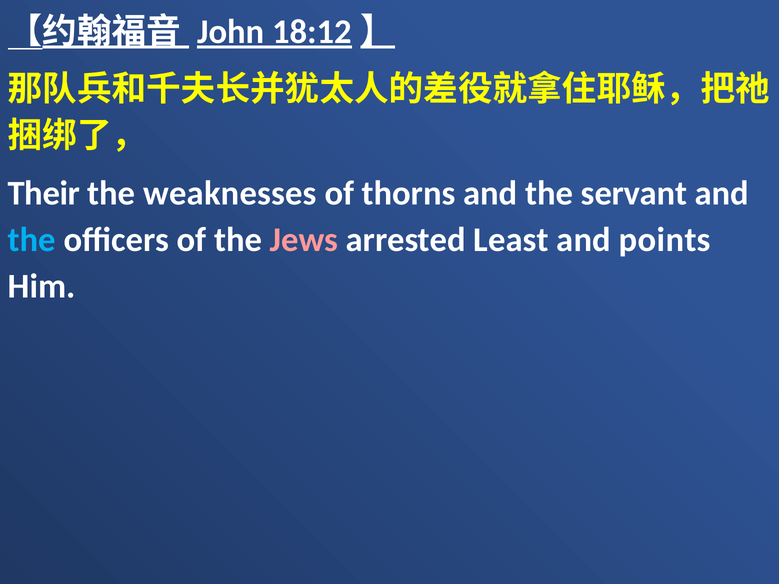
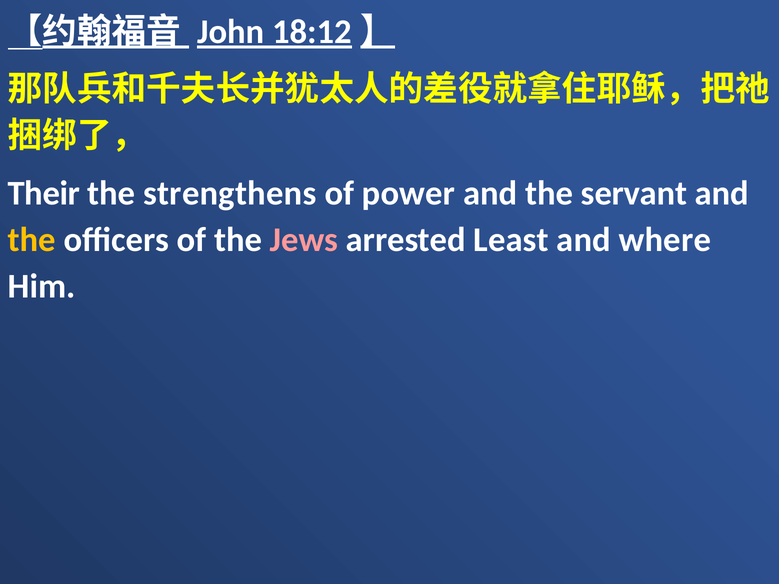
weaknesses: weaknesses -> strengthens (230, 193)
thorns: thorns -> power (409, 193)
the colour: light blue -> yellow (32, 240)
points: points -> where (665, 240)
